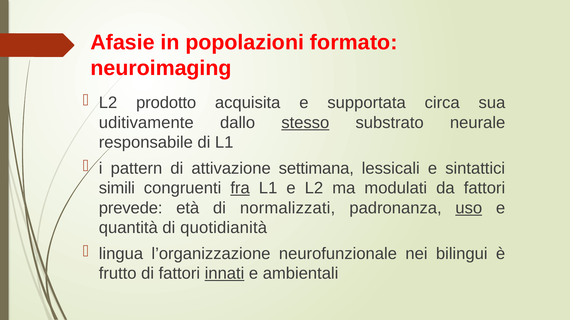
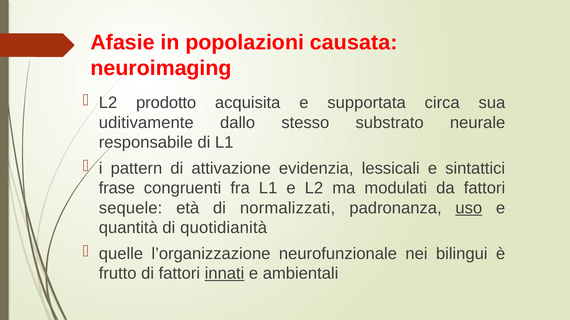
formato: formato -> causata (354, 43)
stesso underline: present -> none (305, 123)
settimana: settimana -> evidenzia (316, 169)
simili: simili -> frase (117, 188)
fra underline: present -> none (240, 188)
prevede: prevede -> sequele (131, 208)
lingua: lingua -> quelle (121, 254)
